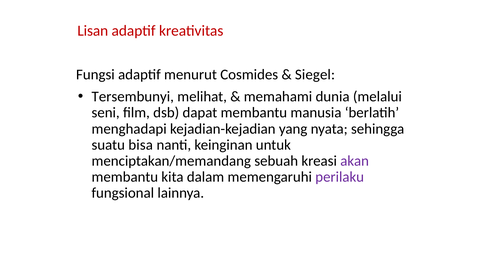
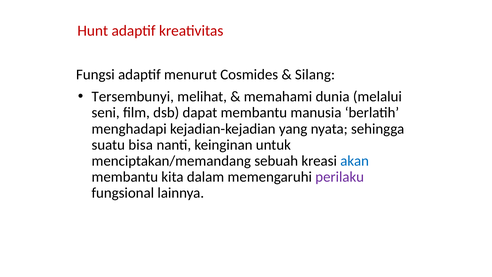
Lisan: Lisan -> Hunt (93, 31)
Siegel: Siegel -> Silang (315, 74)
akan colour: purple -> blue (355, 161)
